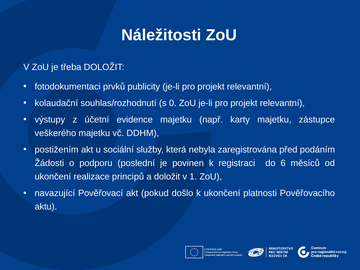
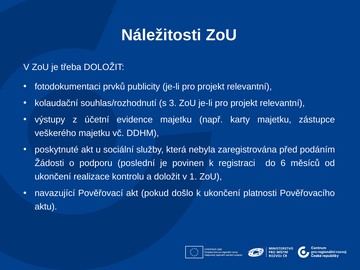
0: 0 -> 3 (173, 103)
postižením: postižením -> poskytnuté (57, 150)
principů: principů -> kontrolu (128, 177)
